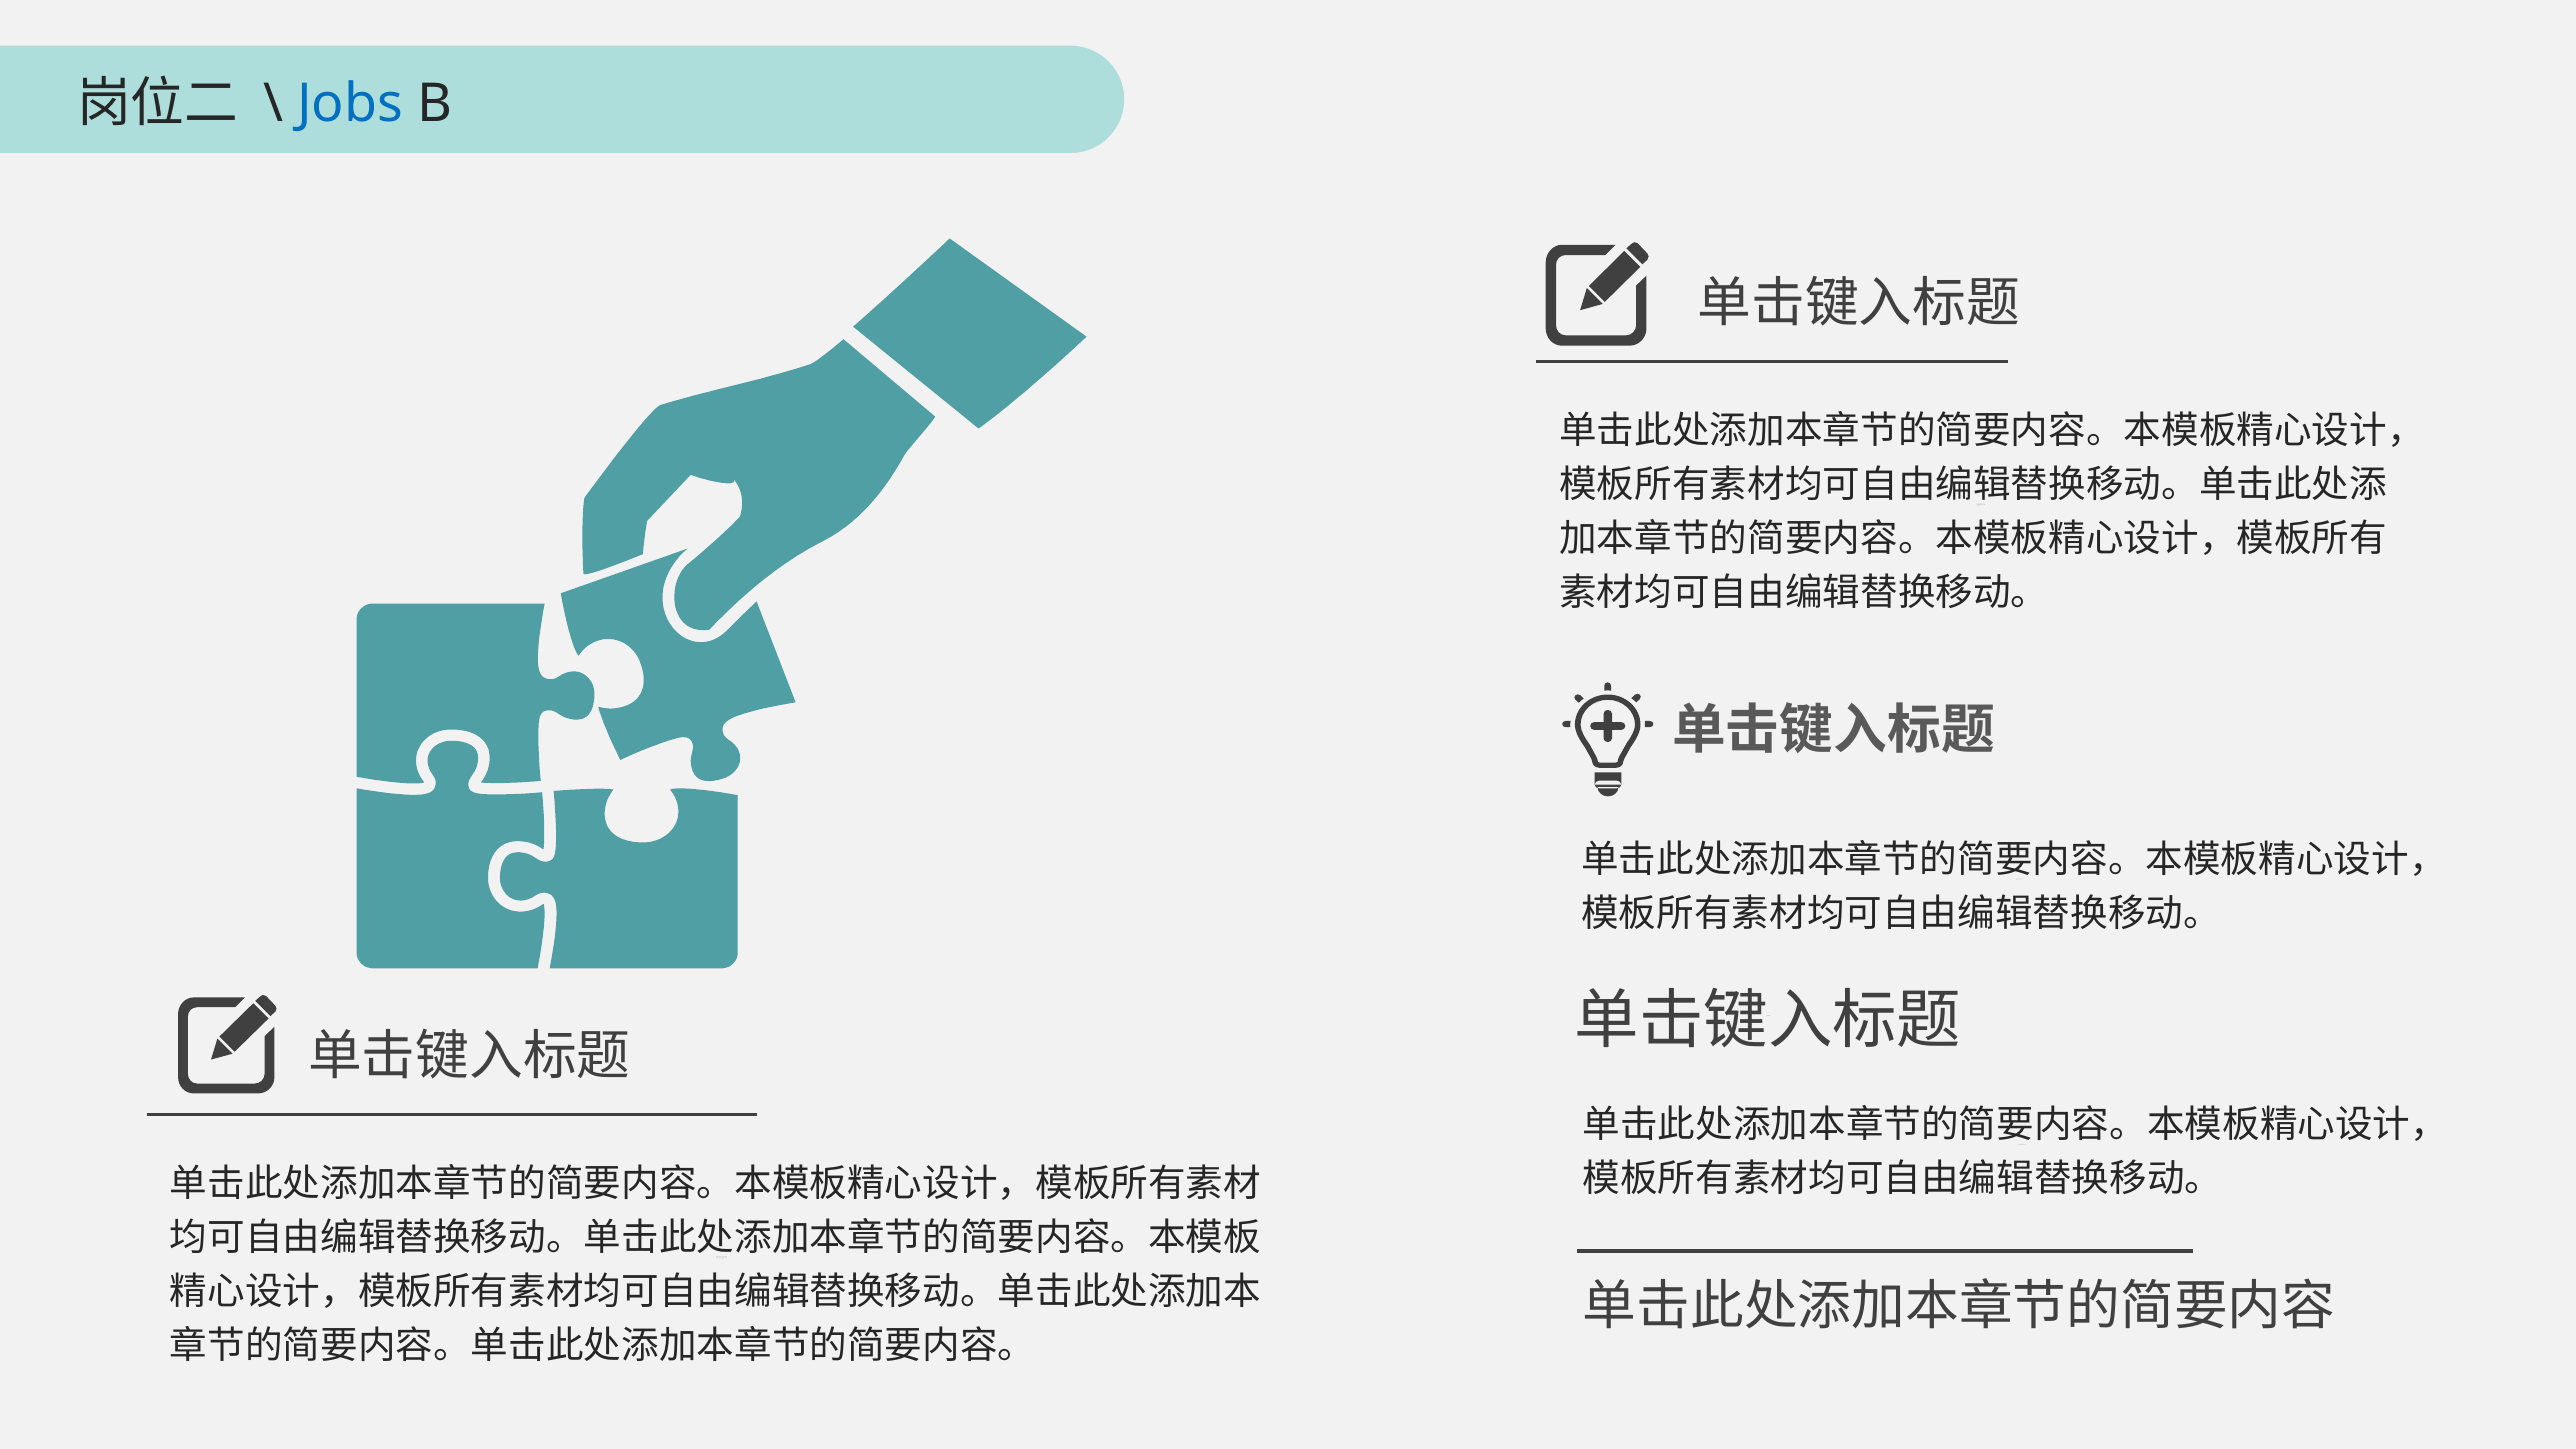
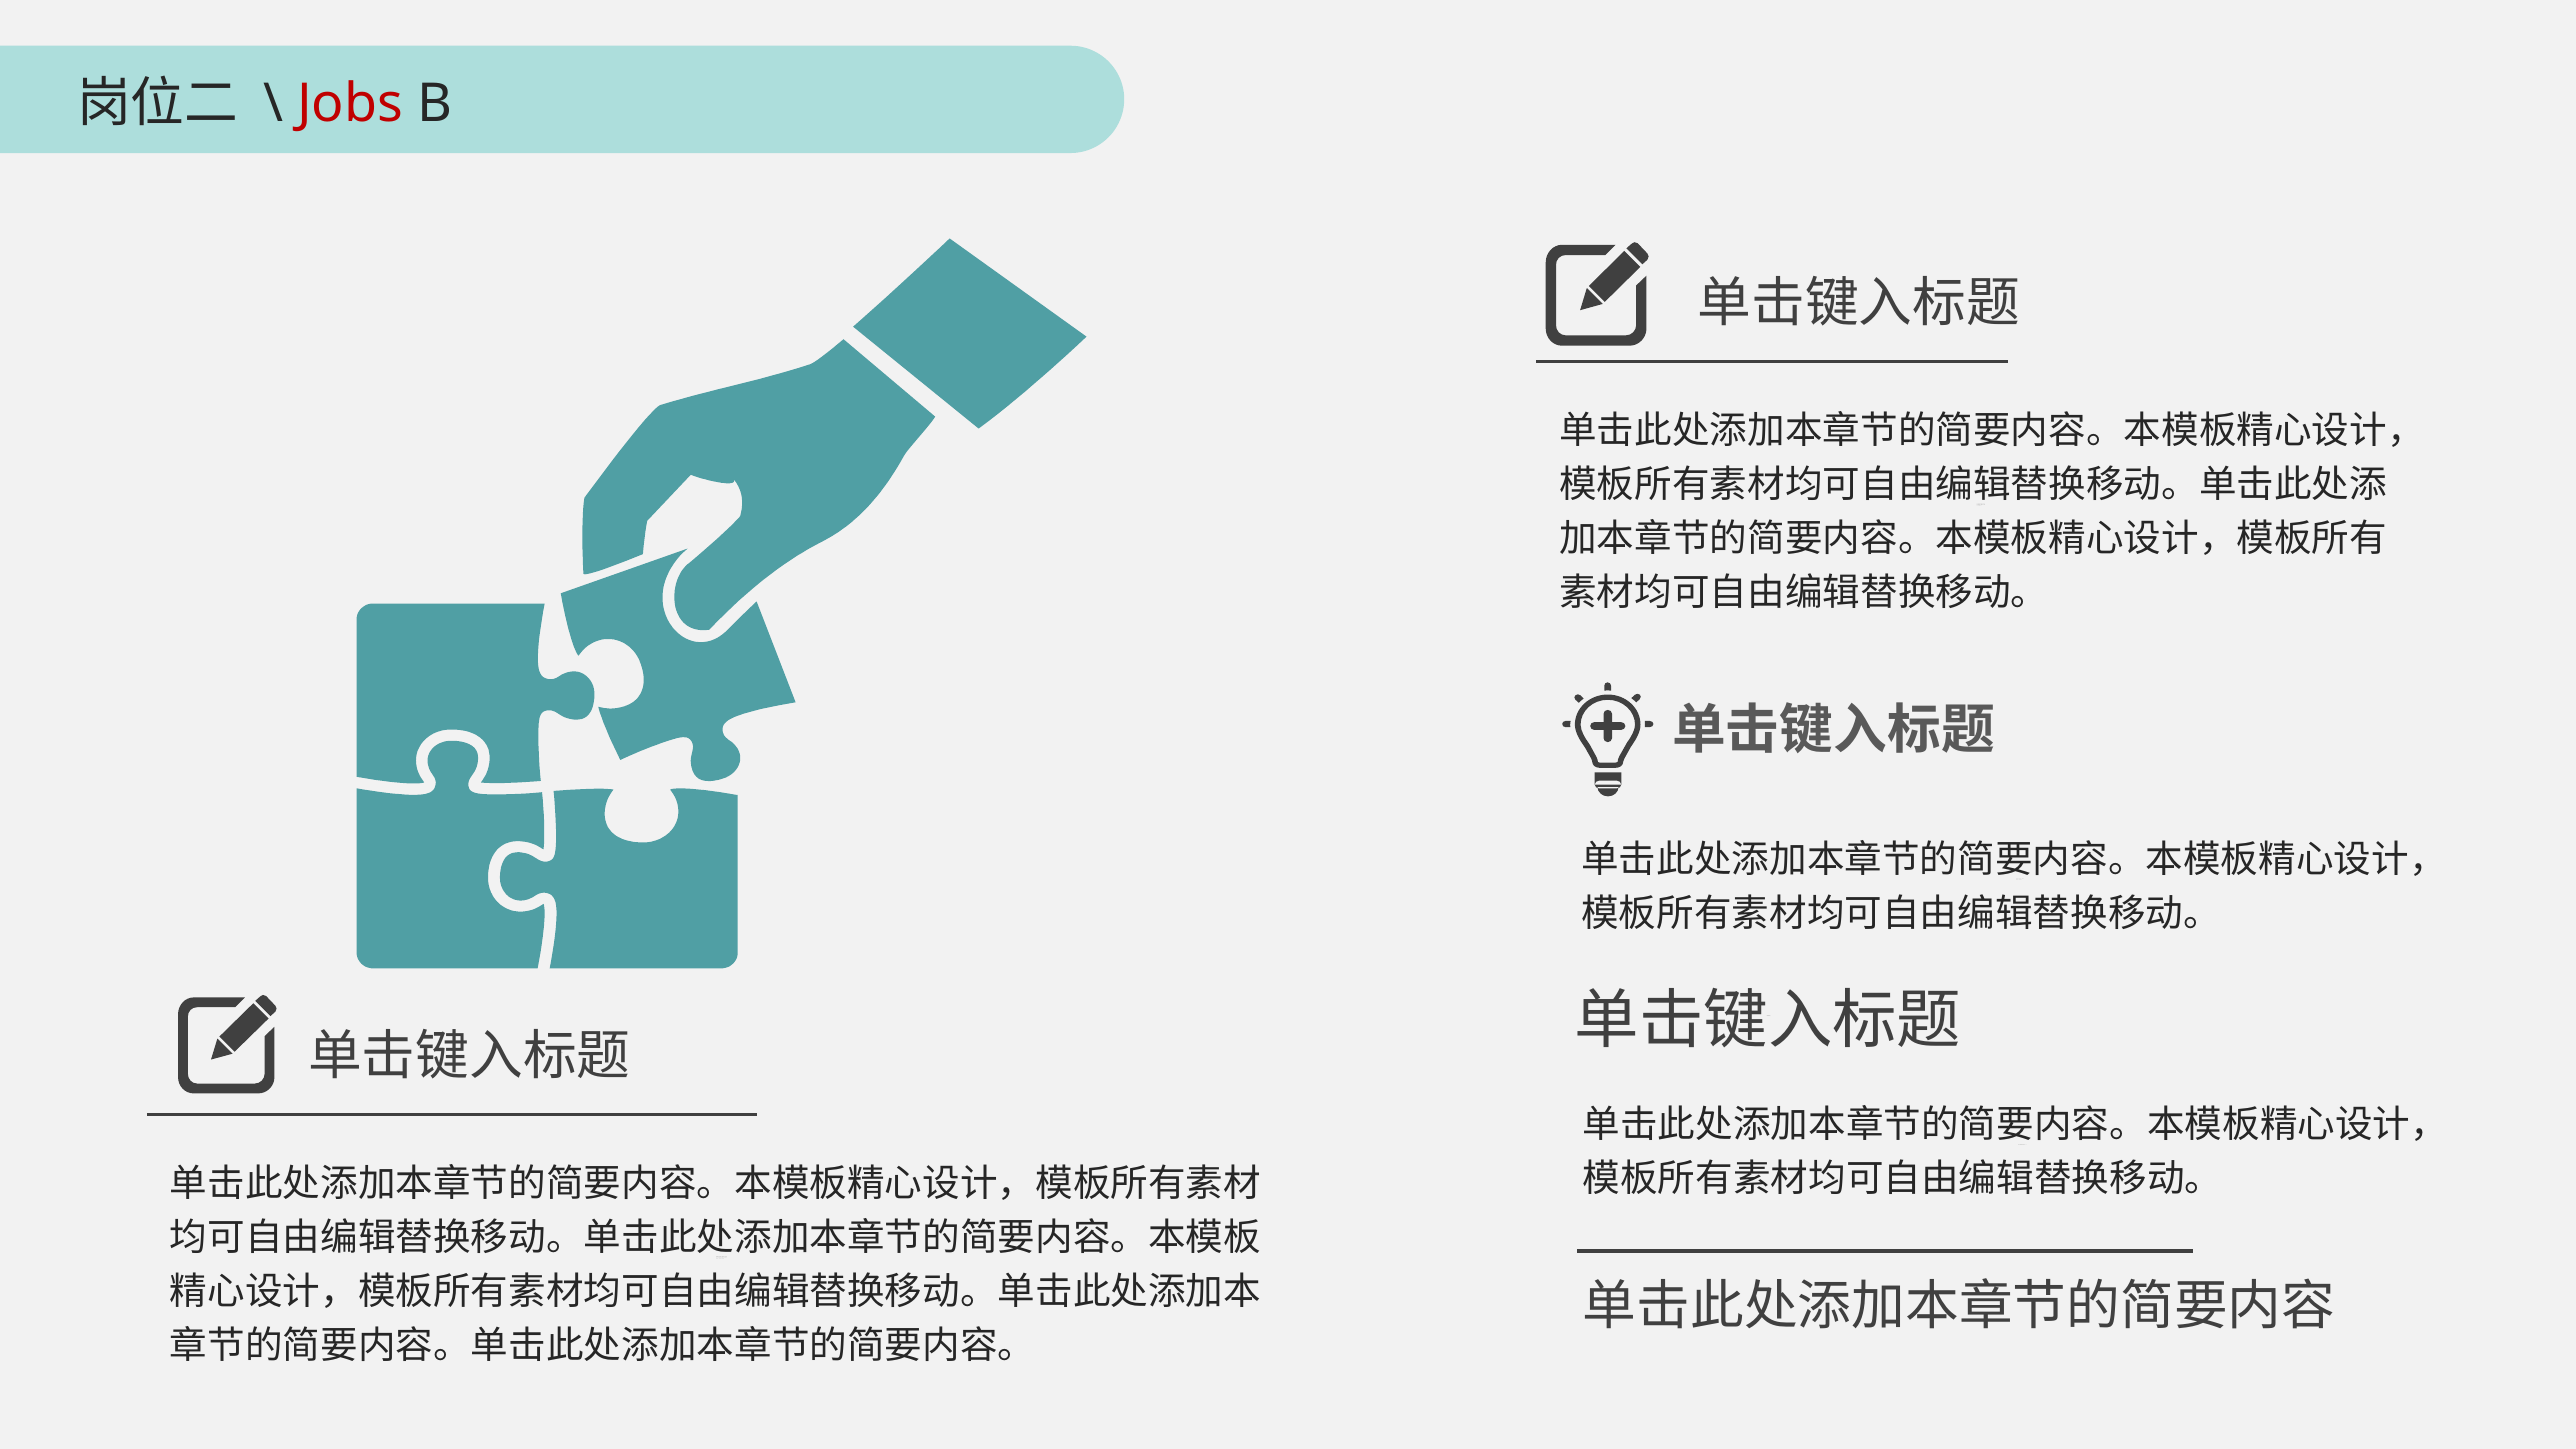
Jobs colour: blue -> red (350, 104)
